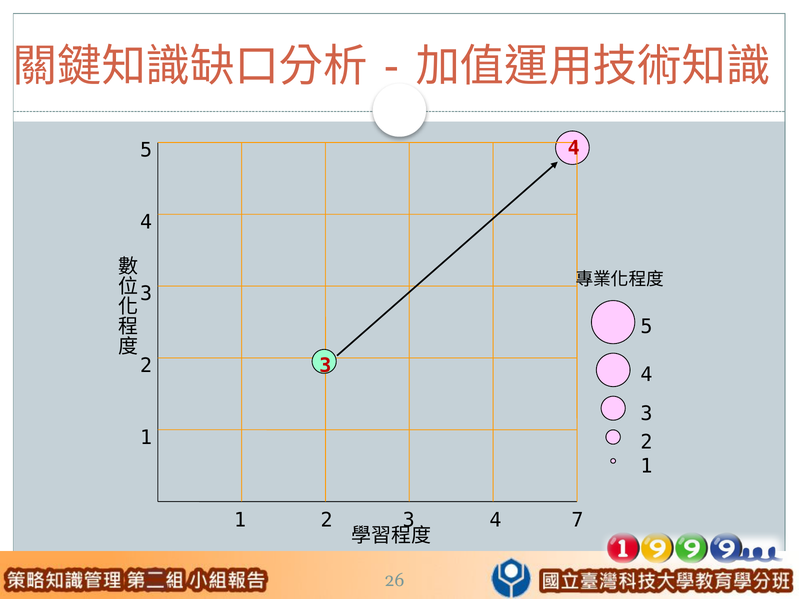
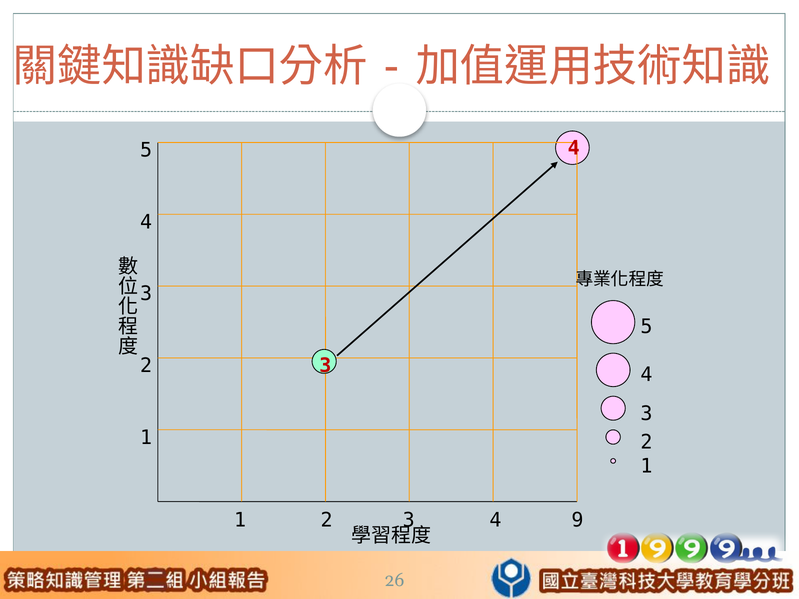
7: 7 -> 9 (577, 520)
